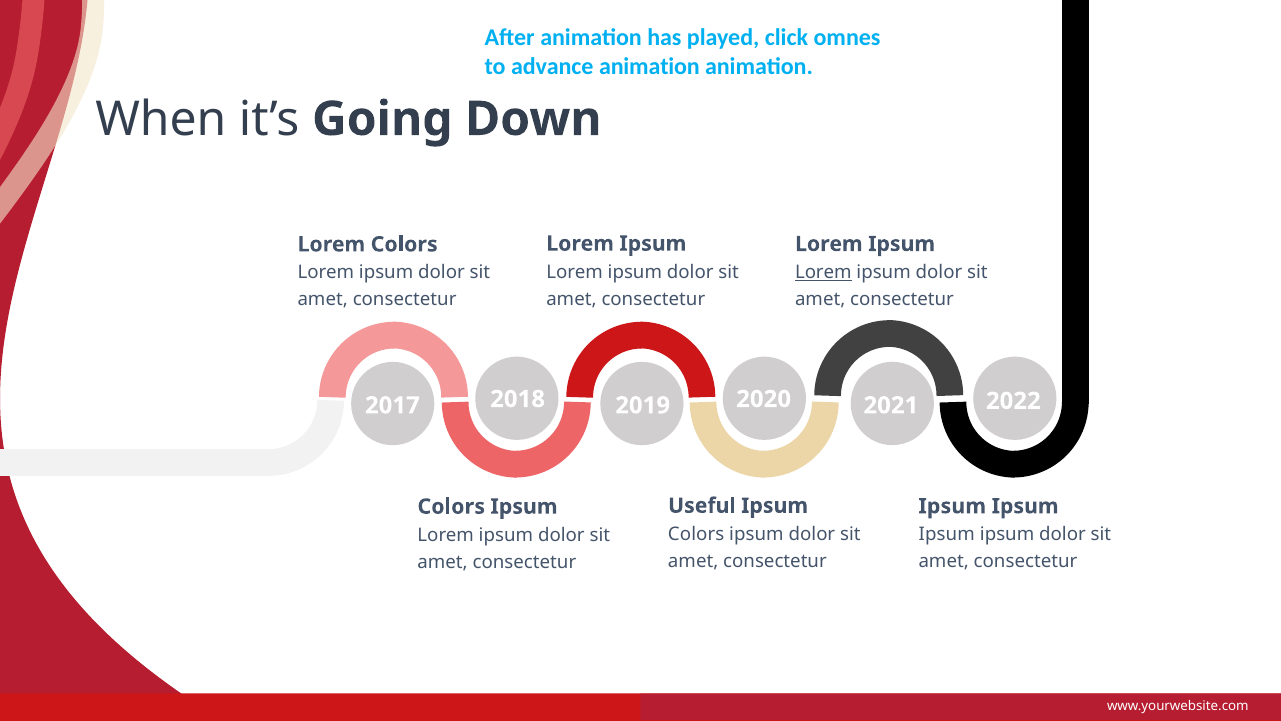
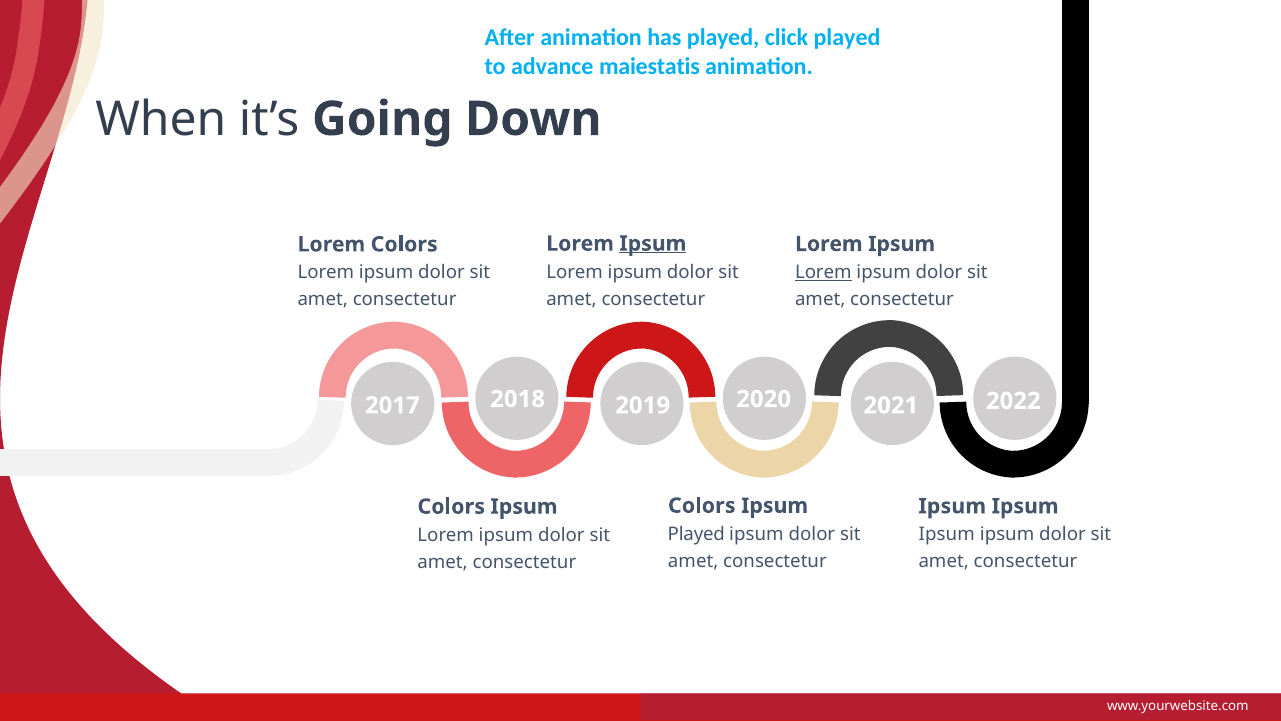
click omnes: omnes -> played (847, 37)
advance animation: animation -> maiestatis (649, 66)
Ipsum underline: none -> present (653, 244)
Useful: Useful -> Colors (702, 505)
Colors: Colors -> Played (696, 534)
